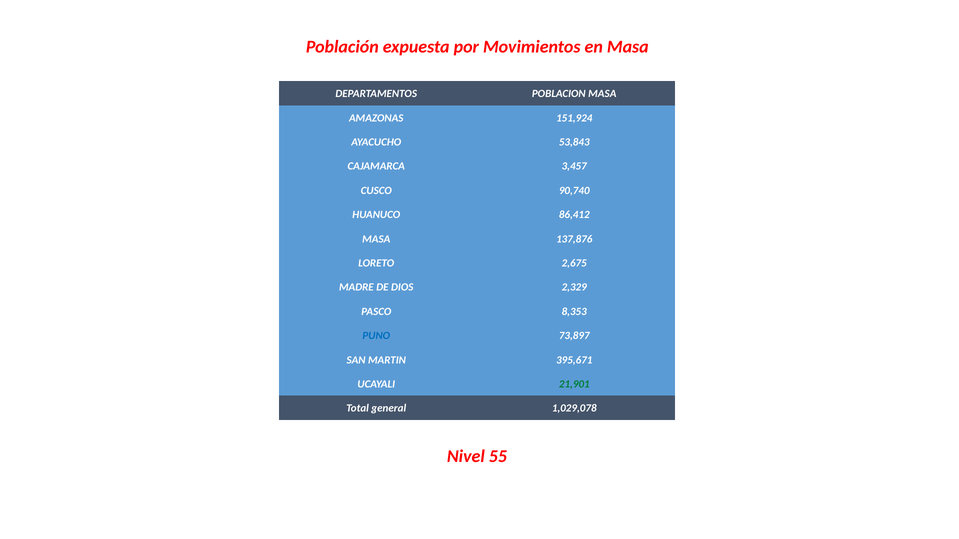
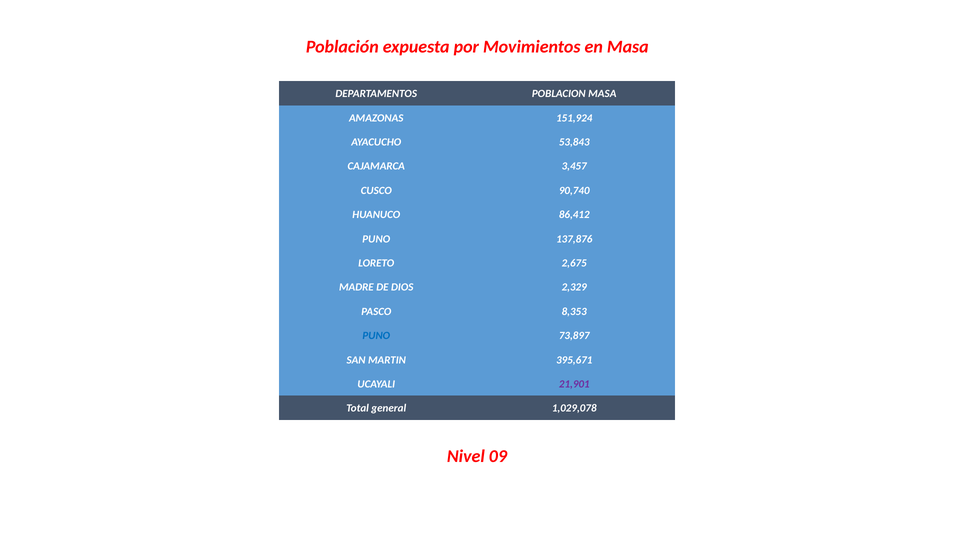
MASA: MASA -> PUNO (376, 239)
21,901 colour: green -> purple (574, 384)
55: 55 -> 09 (498, 457)
